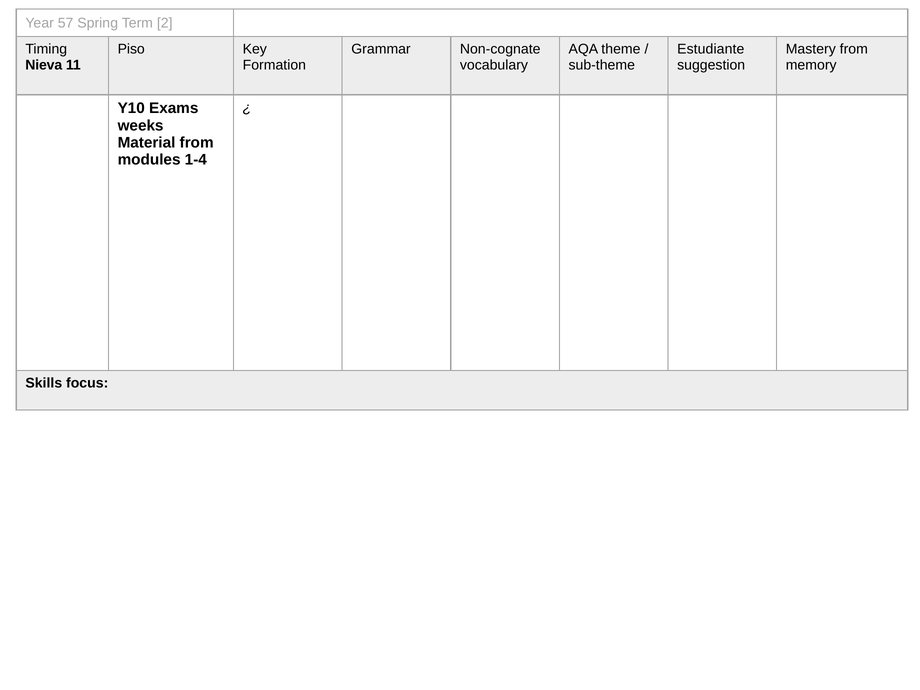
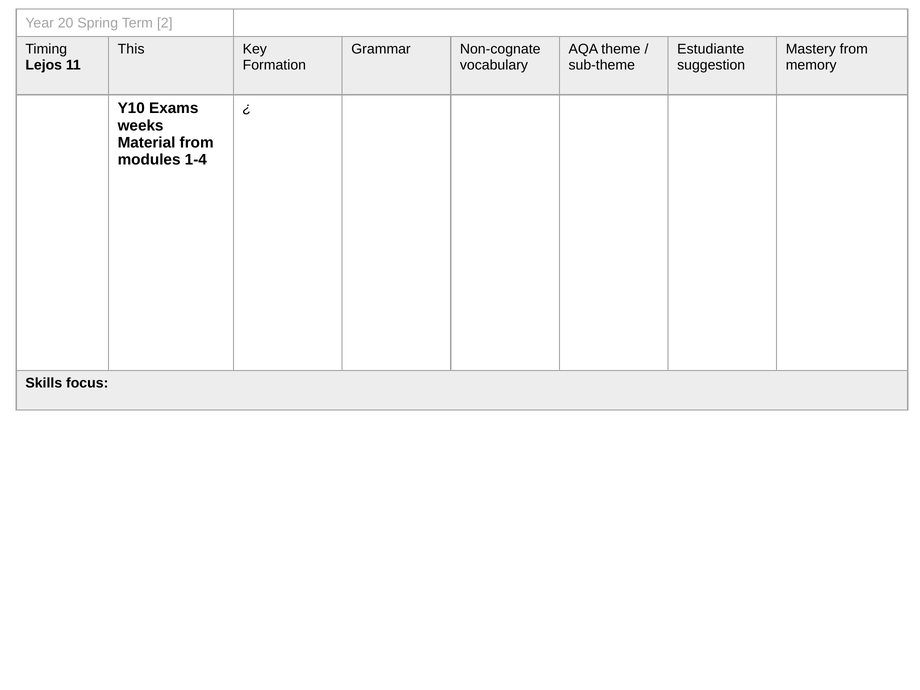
57: 57 -> 20 (66, 23)
Piso: Piso -> This (131, 49)
Nieva: Nieva -> Lejos (44, 65)
